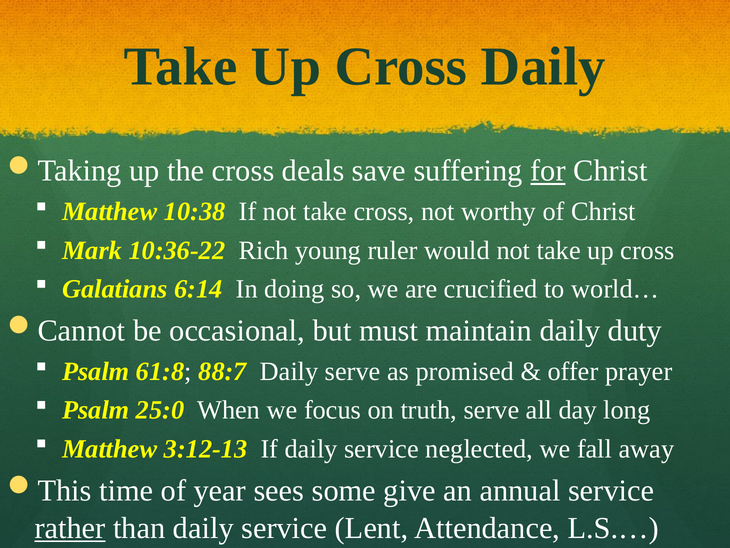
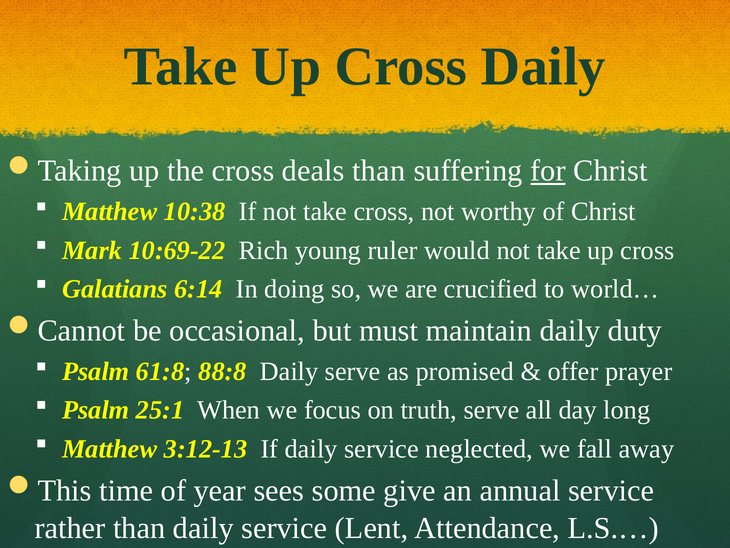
deals save: save -> than (379, 171)
10:36-22: 10:36-22 -> 10:69-22 (177, 250)
88:7: 88:7 -> 88:8 (222, 371)
25:0: 25:0 -> 25:1 (160, 410)
rather underline: present -> none (70, 528)
